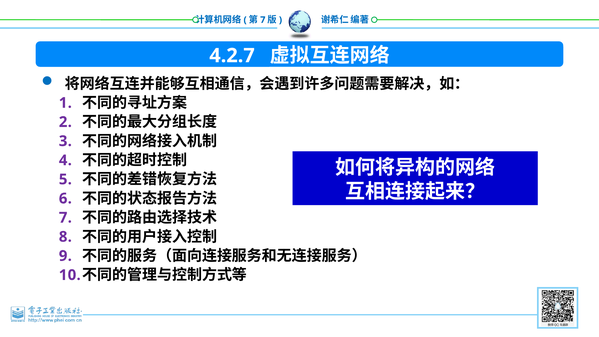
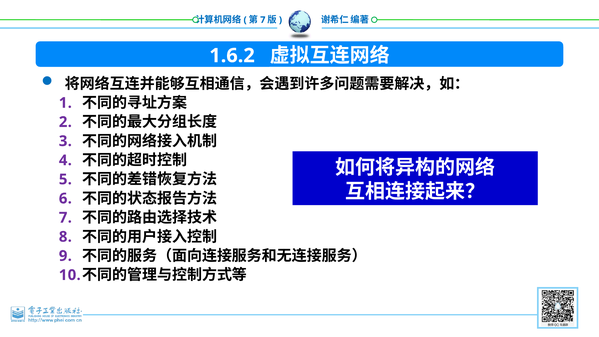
4.2.7: 4.2.7 -> 1.6.2 (232, 56)
